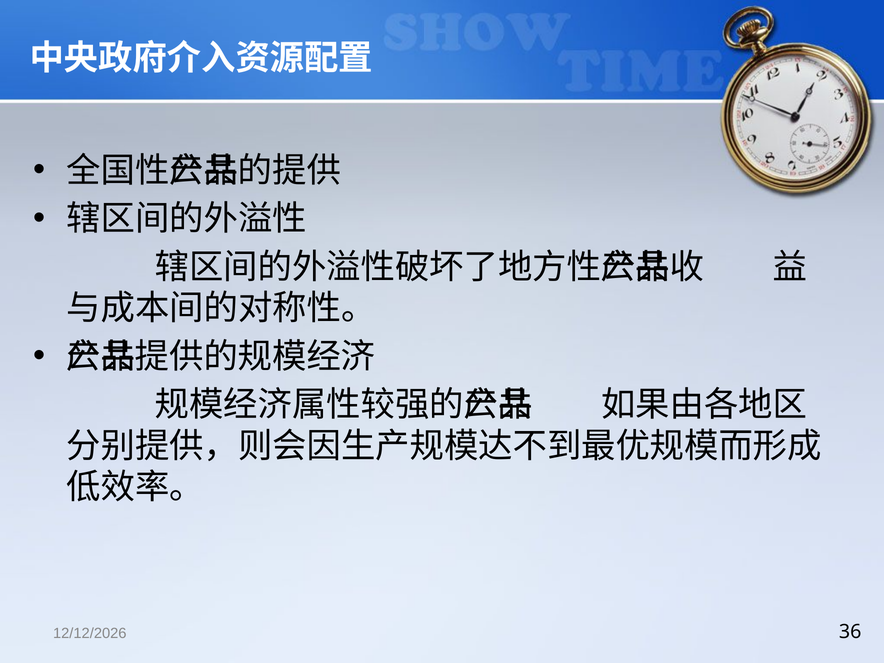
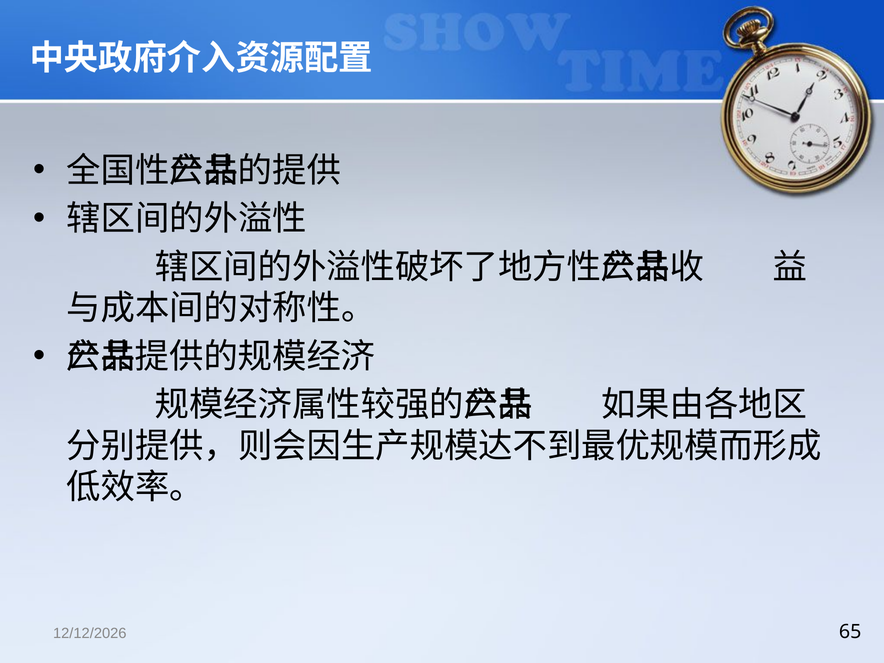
36: 36 -> 65 (850, 632)
